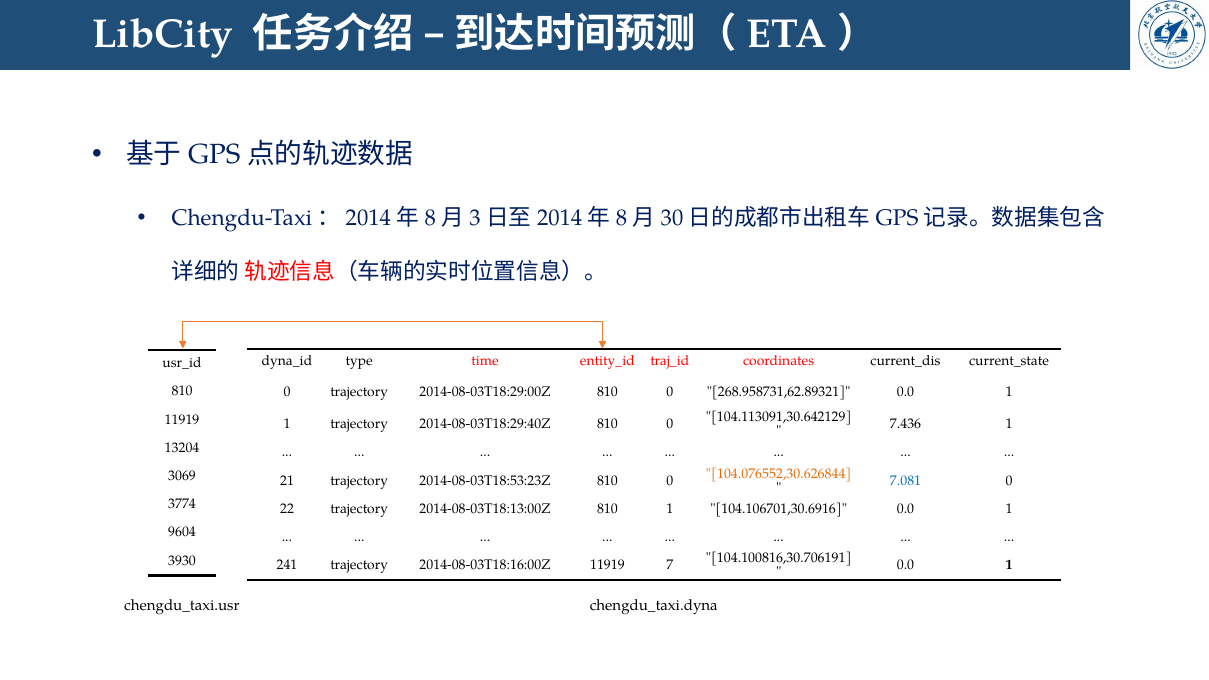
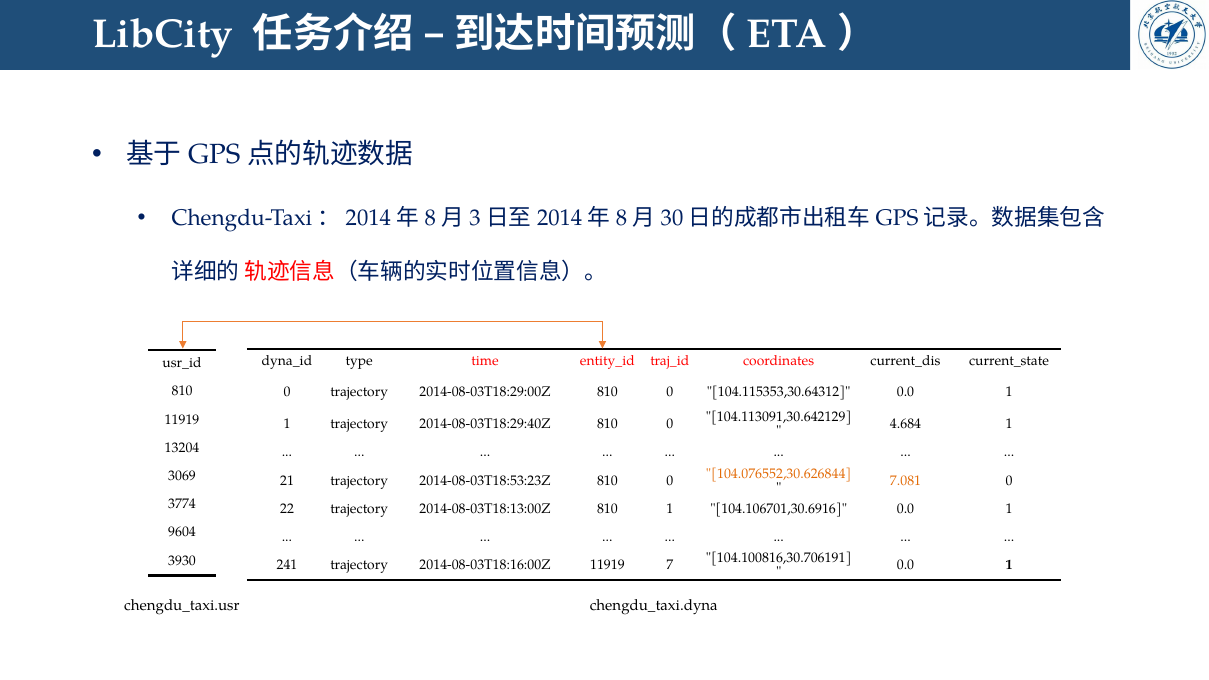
268.958731,62.89321: 268.958731,62.89321 -> 104.115353,30.64312 (779, 392)
7.436: 7.436 -> 4.684 (906, 424)
7.081 colour: blue -> orange (906, 481)
